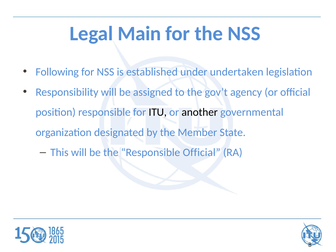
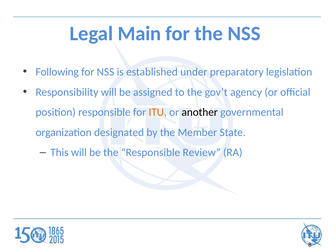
undertaken: undertaken -> preparatory (237, 72)
ITU colour: black -> orange (158, 112)
Responsible Official: Official -> Review (202, 153)
